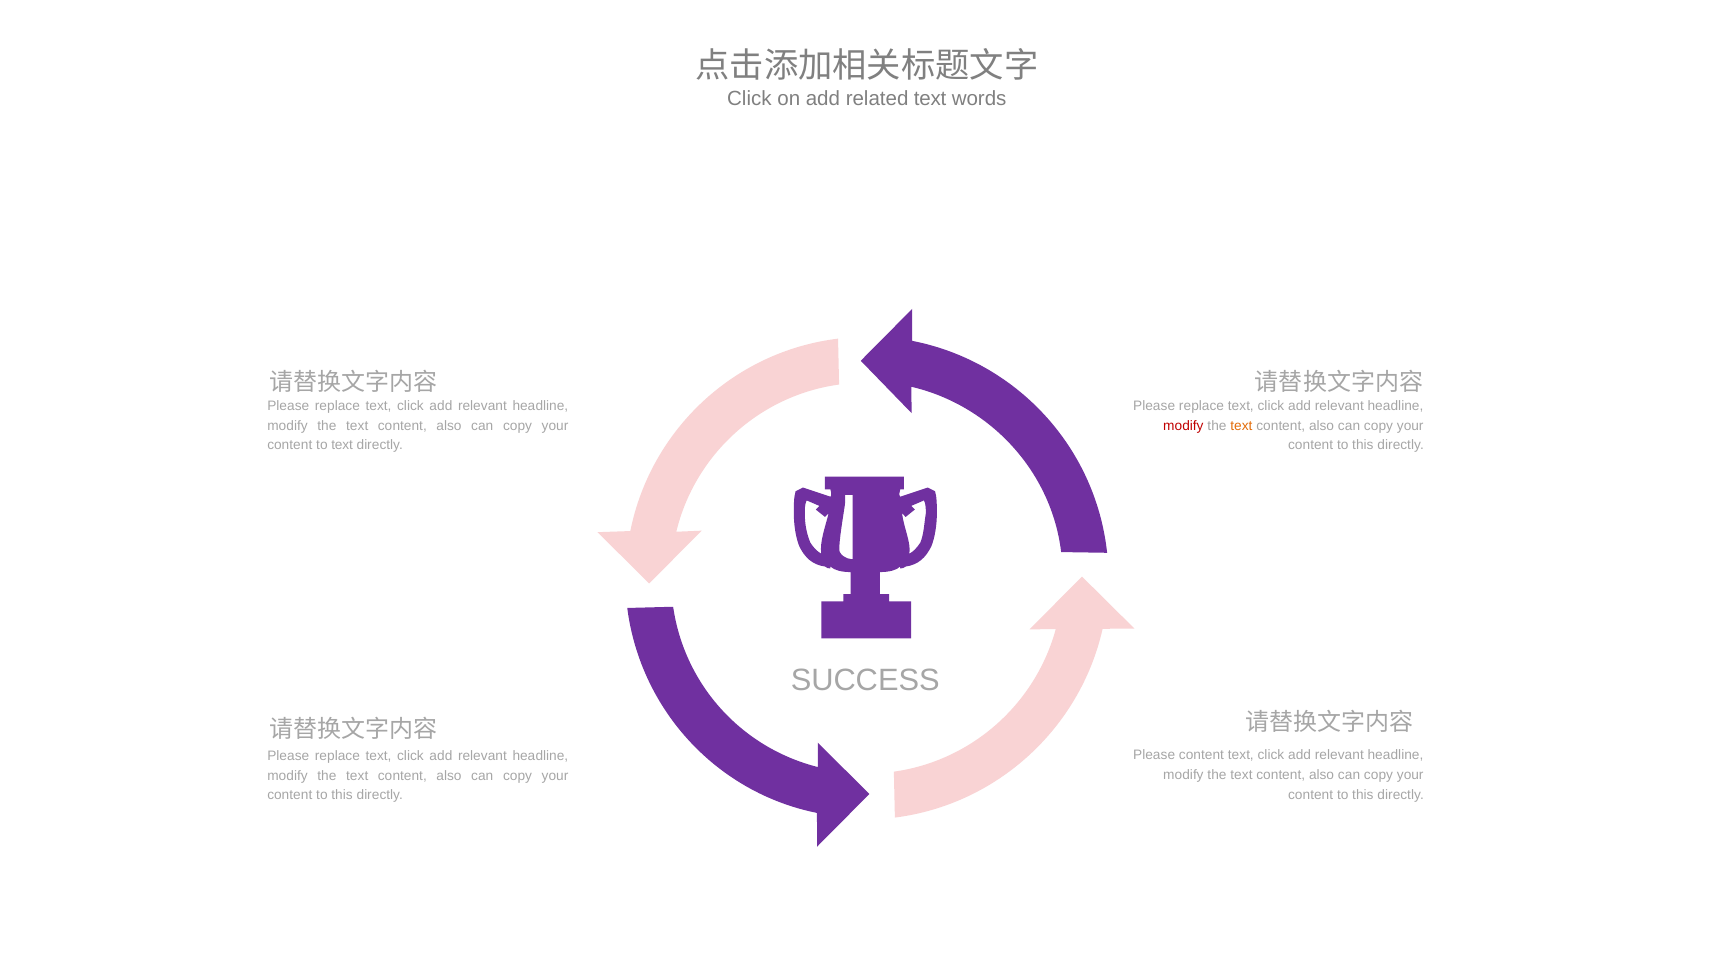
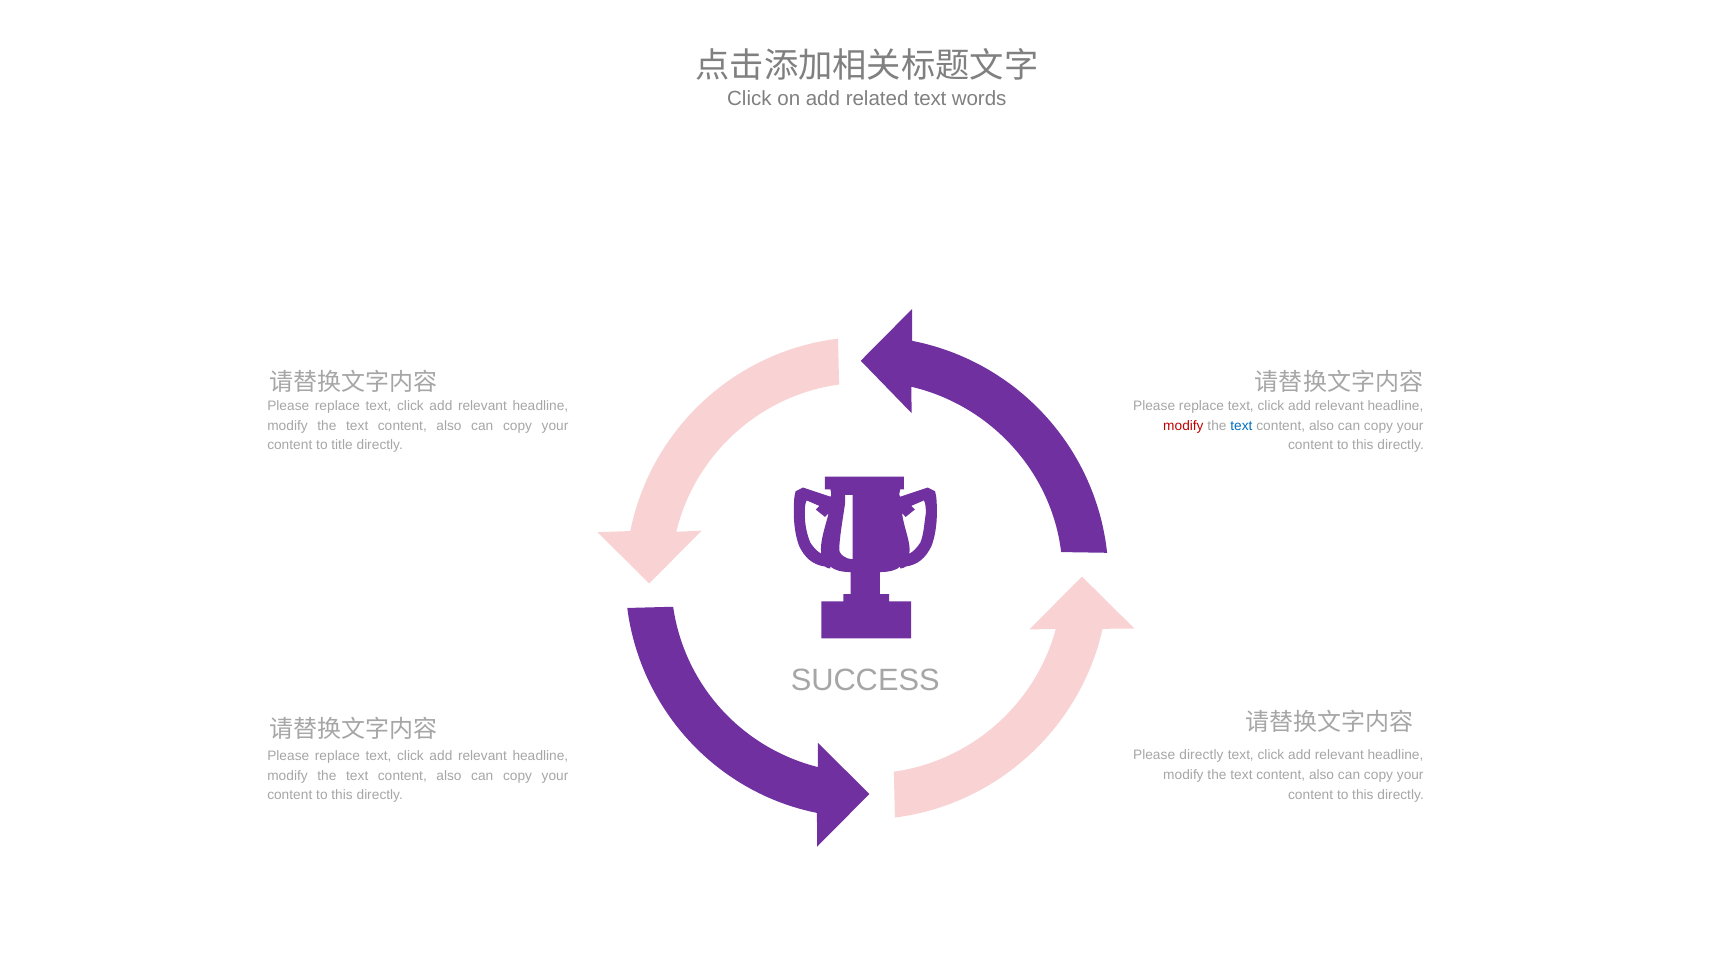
text colour: orange -> blue (1241, 426)
to text: text -> title (342, 446)
Please content: content -> directly (1201, 755)
